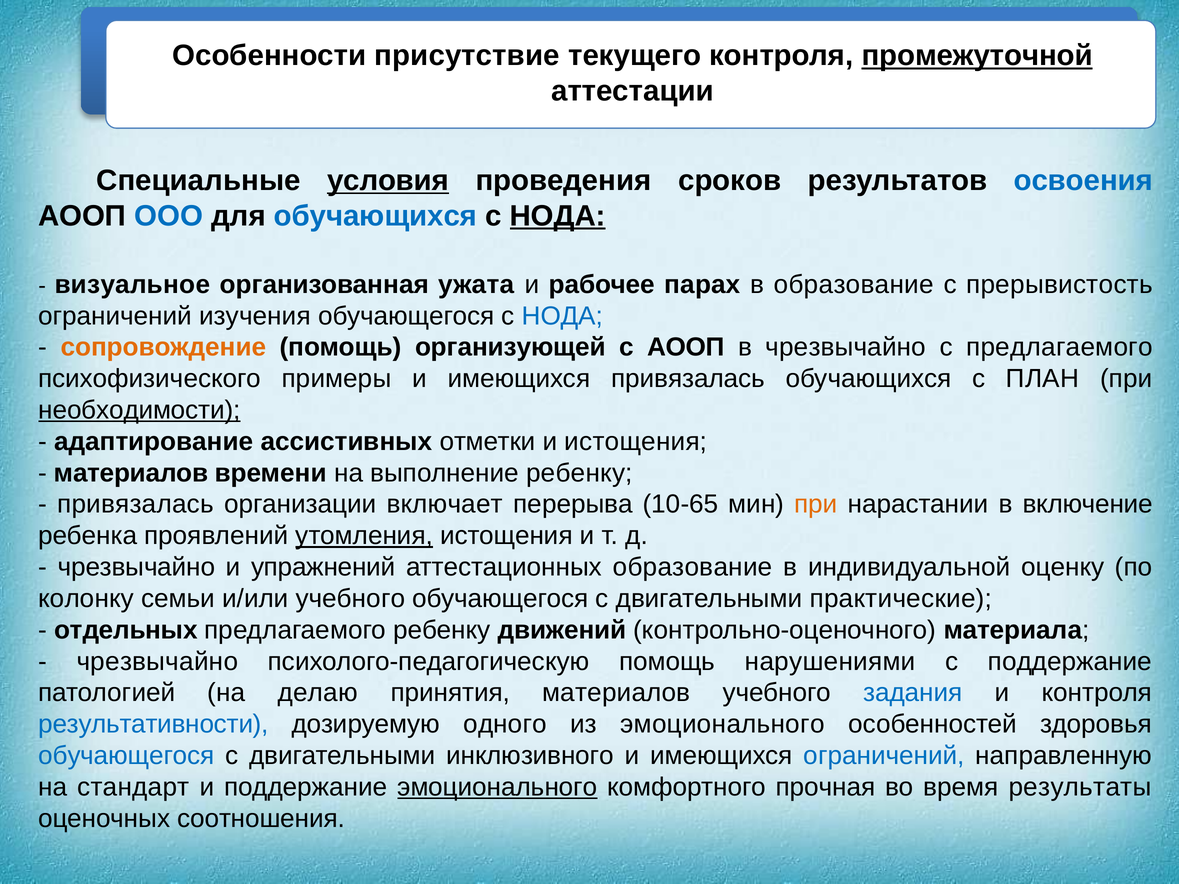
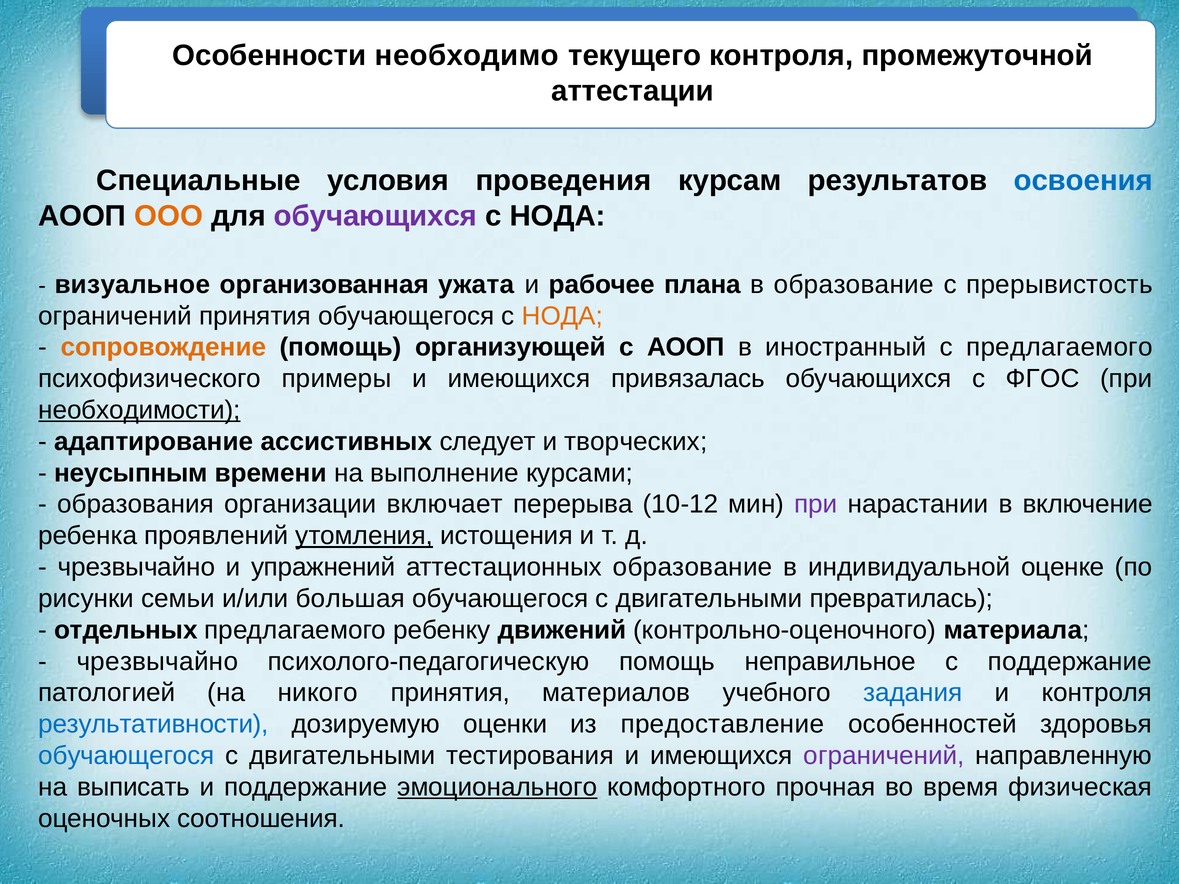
присутствие: присутствие -> необходимо (467, 56)
промежуточной underline: present -> none (977, 56)
условия underline: present -> none (388, 181)
сроков: сроков -> курсам (730, 181)
ООО colour: blue -> orange (169, 216)
обучающихся colour: blue -> purple (375, 216)
НОДА underline: present -> none (558, 216)
парах: парах -> плана (703, 285)
ограничений изучения: изучения -> принятия (255, 316)
НОДА colour: blue -> orange (562, 316)
в чрезвычайно: чрезвычайно -> иностранный (846, 347)
ПЛАН: ПЛАН -> ФГОС (1043, 379)
отметки: отметки -> следует (488, 442)
и истощения: истощения -> творческих (636, 442)
материалов: материалов -> неусыпным (131, 473)
выполнение ребенку: ребенку -> курсами (579, 473)
привязалась: привязалась -> образования (136, 505)
10-65: 10-65 -> 10-12 (681, 505)
при colour: orange -> purple (816, 505)
оценку: оценку -> оценке (1063, 567)
колонку: колонку -> рисунки (86, 599)
и/или учебного: учебного -> большая (350, 599)
практические: практические -> превратилась (901, 599)
нарушениями: нарушениями -> неправильное (830, 662)
делаю: делаю -> никого (318, 693)
одного: одного -> оценки (505, 724)
из эмоционального: эмоционального -> предоставление (722, 724)
инклюзивного: инклюзивного -> тестирования (530, 756)
ограничений colour: blue -> purple (884, 756)
стандарт: стандарт -> выписать (134, 787)
результаты: результаты -> физическая (1080, 787)
